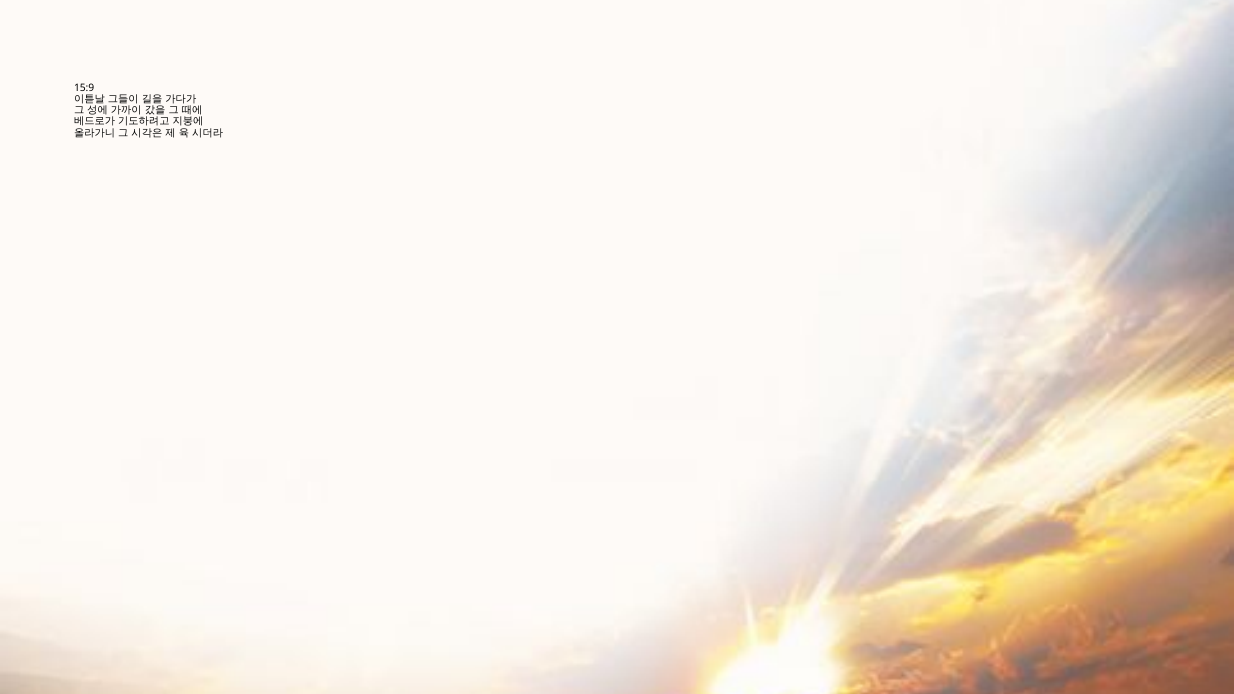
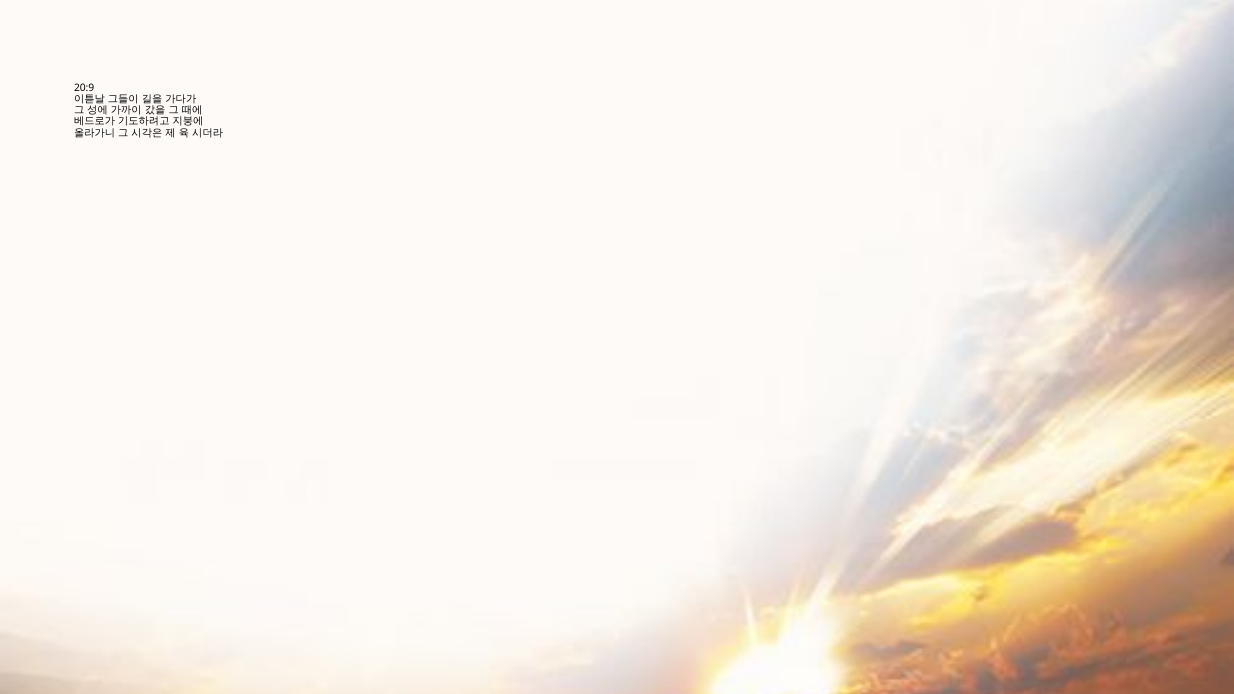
15:9: 15:9 -> 20:9 (84, 88)
